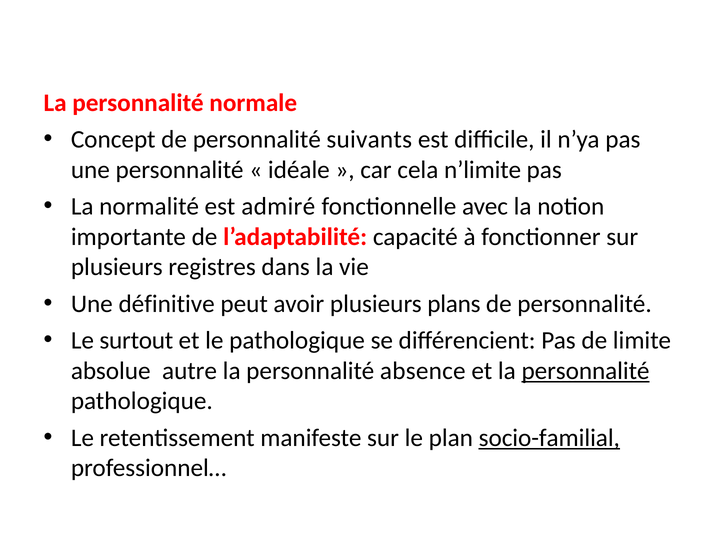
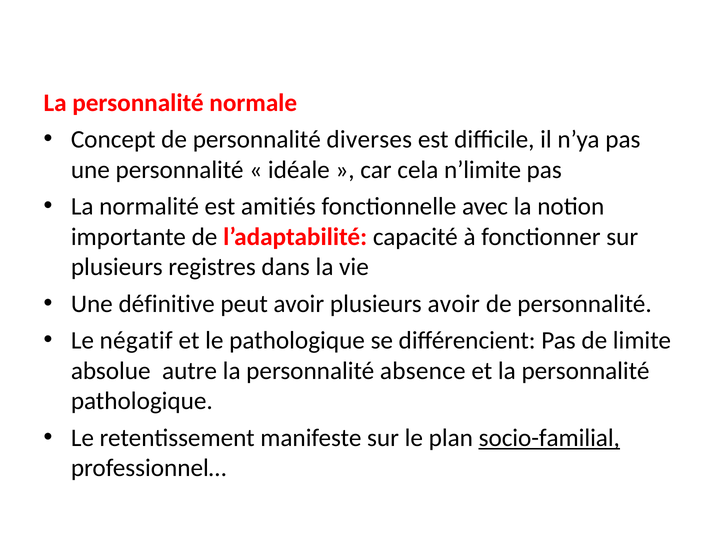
suivants: suivants -> diverses (369, 139)
admiré: admiré -> amitiés (278, 207)
plusieurs plans: plans -> avoir (454, 304)
surtout: surtout -> négatif (136, 341)
personnalité underline: present -> none (586, 371)
